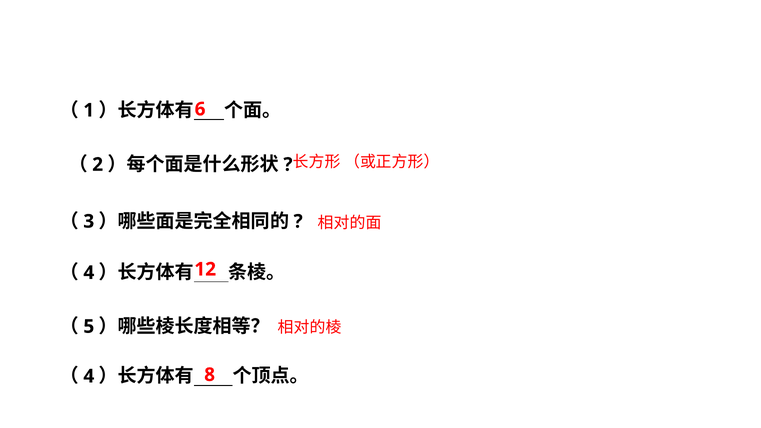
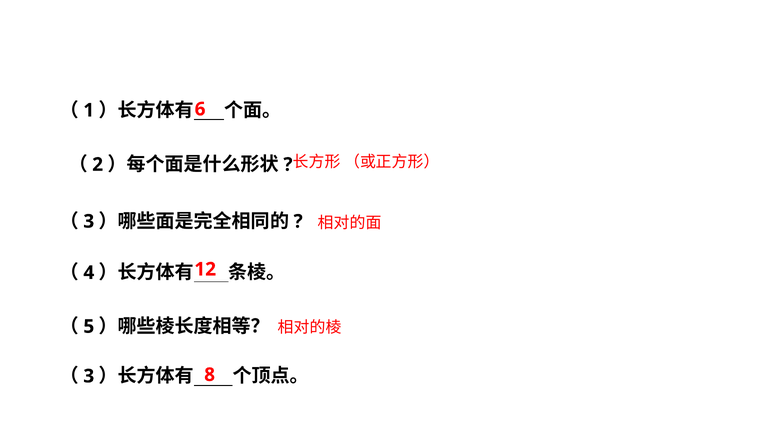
4: 4 -> 3 (89, 376)
